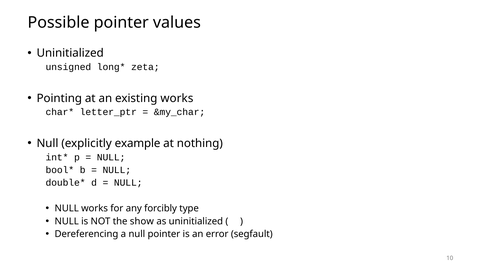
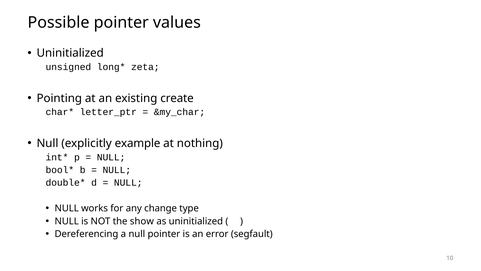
existing works: works -> create (177, 98)
forcibly: forcibly -> change (161, 208)
